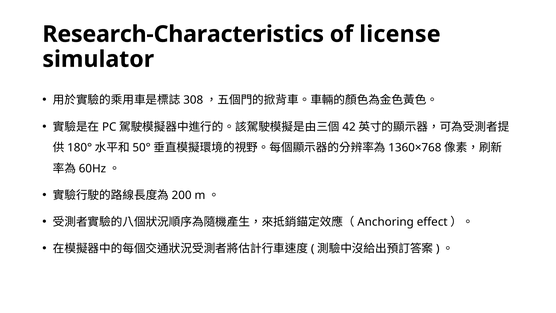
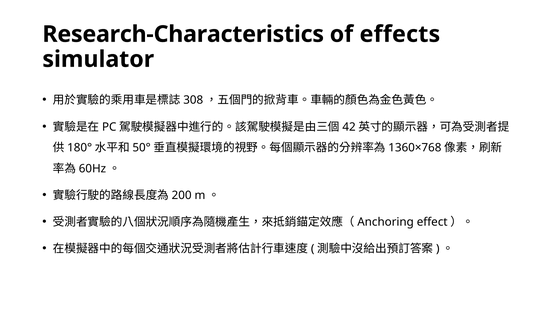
license: license -> effects (400, 34)
